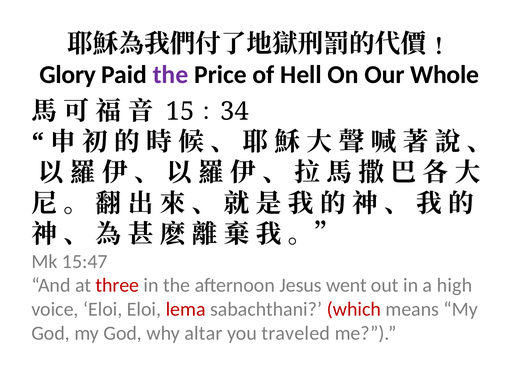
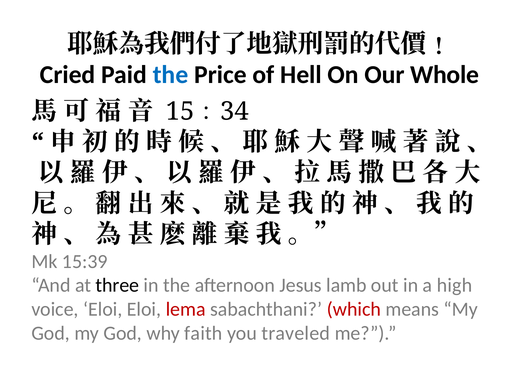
Glory: Glory -> Cried (68, 75)
the colour: purple -> blue (170, 75)
15:47: 15:47 -> 15:39 (85, 261)
three colour: red -> black (117, 285)
went: went -> lamb (346, 285)
altar: altar -> faith (203, 333)
